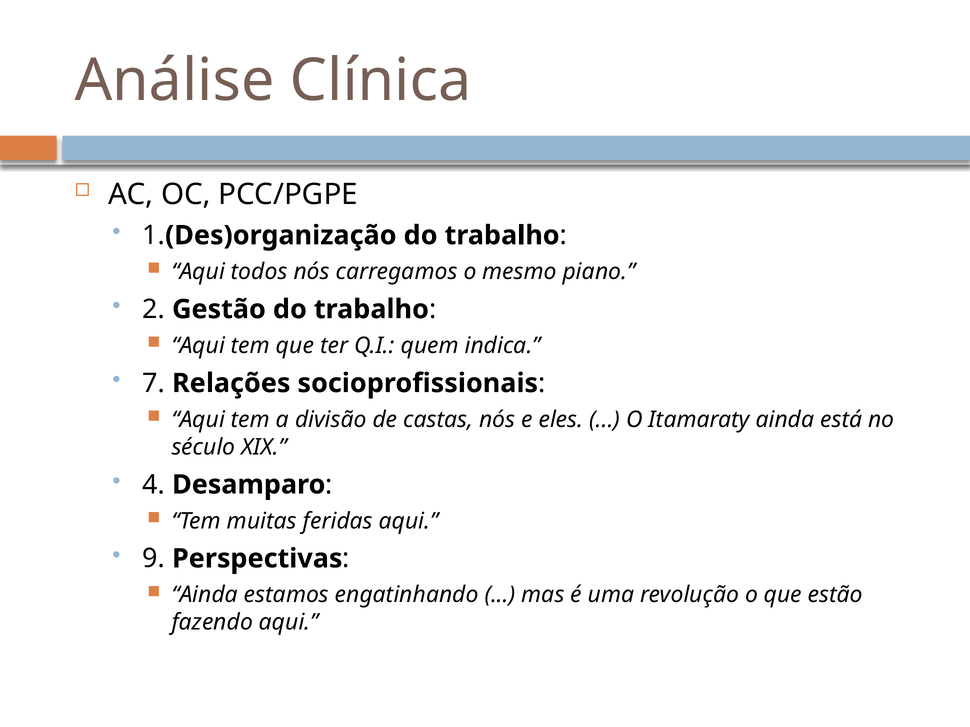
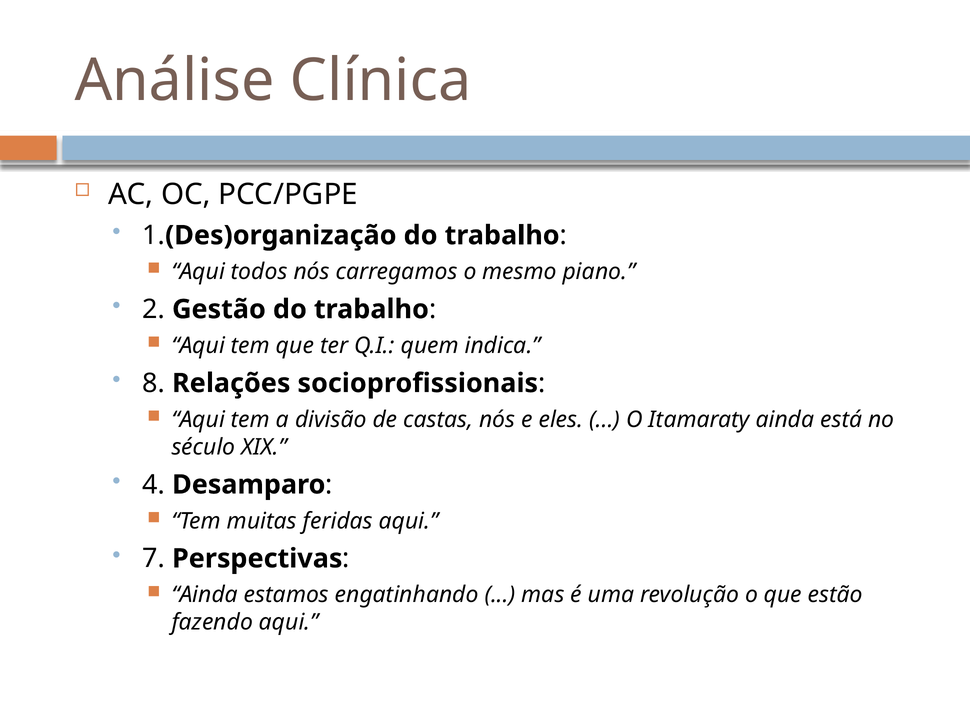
7: 7 -> 8 (154, 383)
9: 9 -> 7 (154, 559)
